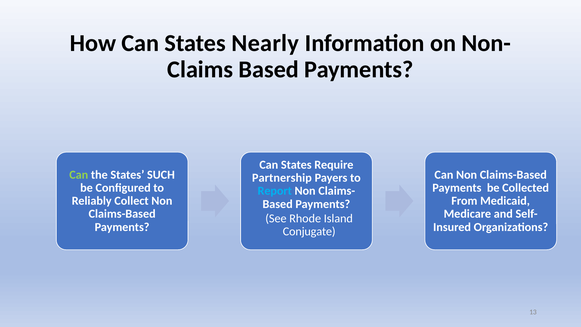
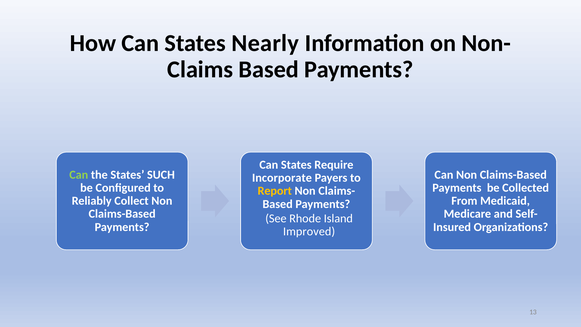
Partnership: Partnership -> Incorporate (282, 178)
Report colour: light blue -> yellow (275, 191)
Conjugate: Conjugate -> Improved (309, 231)
